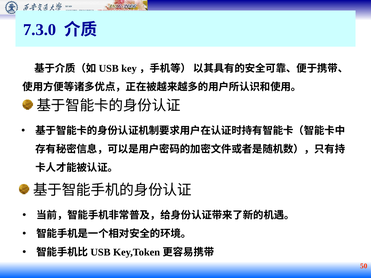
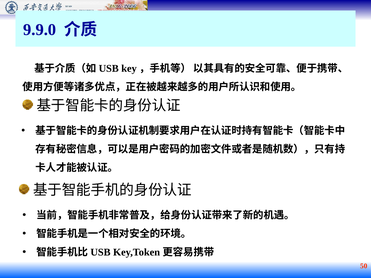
7.3.0: 7.3.0 -> 9.9.0 (40, 30)
